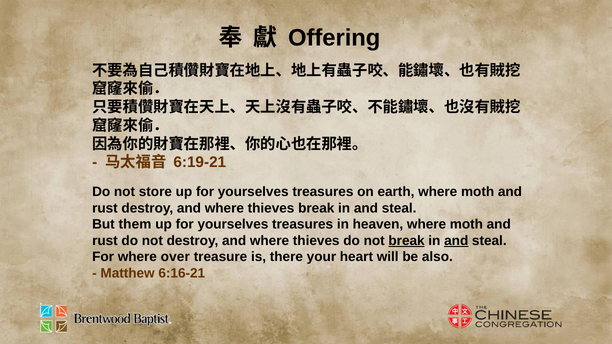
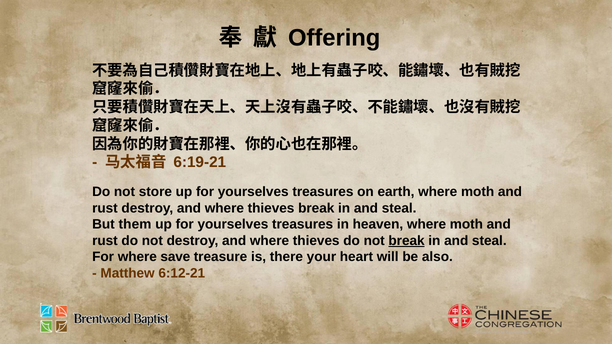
and underline: present -> none (456, 241)
over: over -> save (175, 257)
6:16-21: 6:16-21 -> 6:12-21 (182, 273)
